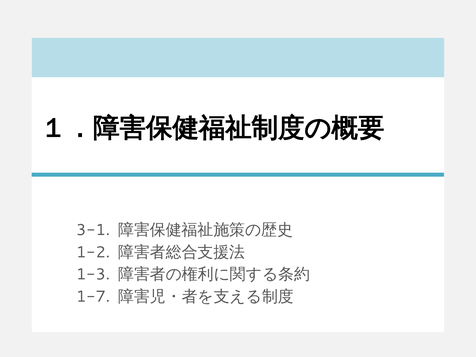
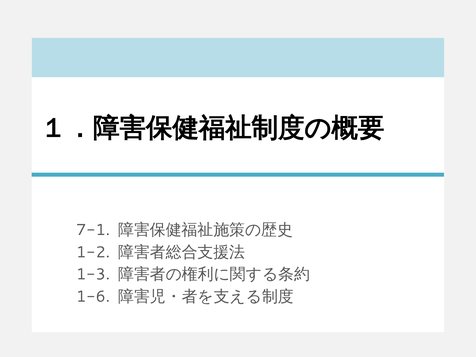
3-1: 3-1 -> 7-1 (93, 230)
1-7: 1-7 -> 1-6 (93, 297)
